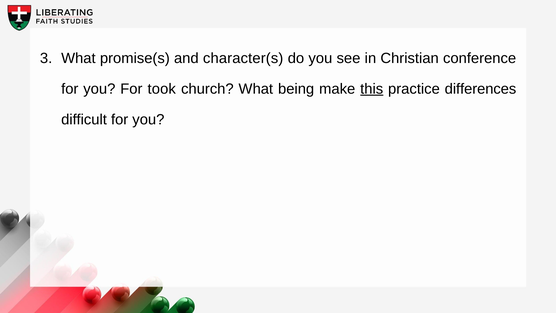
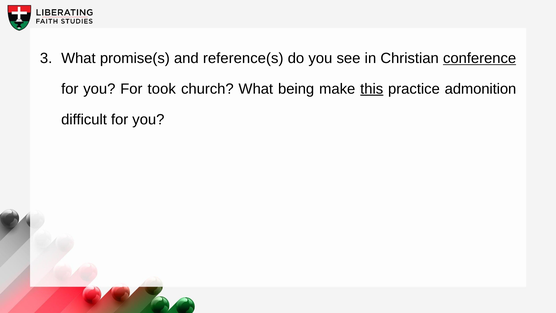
character(s: character(s -> reference(s (243, 58)
conference underline: none -> present (480, 58)
differences: differences -> admonition (480, 89)
